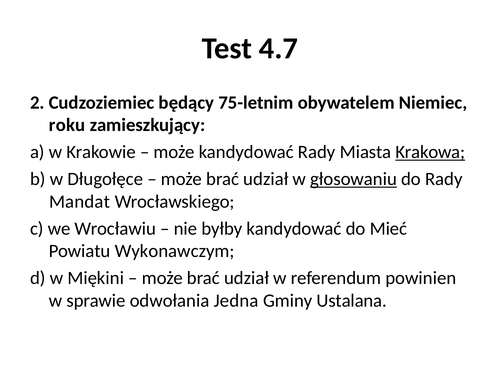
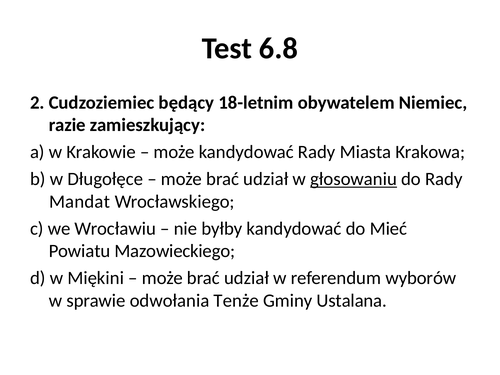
4.7: 4.7 -> 6.8 (279, 48)
75-letnim: 75-letnim -> 18-letnim (256, 103)
roku: roku -> razie (67, 125)
Krakowa underline: present -> none (430, 152)
Wykonawczym: Wykonawczym -> Mazowieckiego (175, 251)
powinien: powinien -> wyborów (421, 278)
Jedna: Jedna -> Tenże (236, 301)
